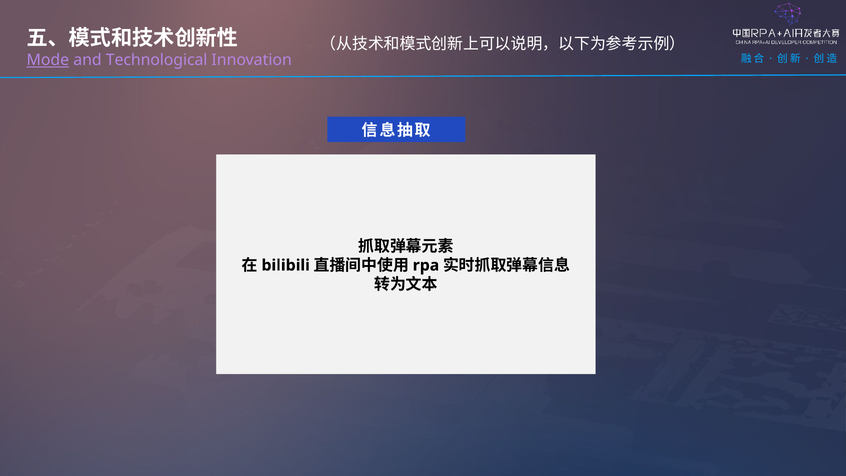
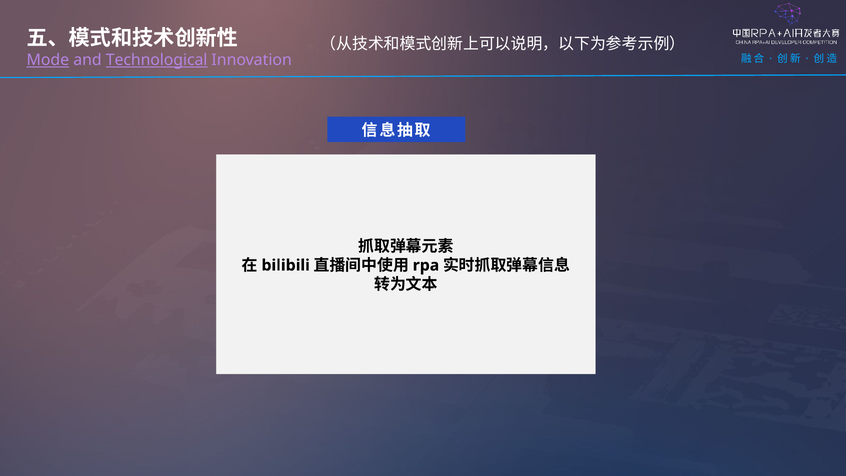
Technological underline: none -> present (157, 60)
